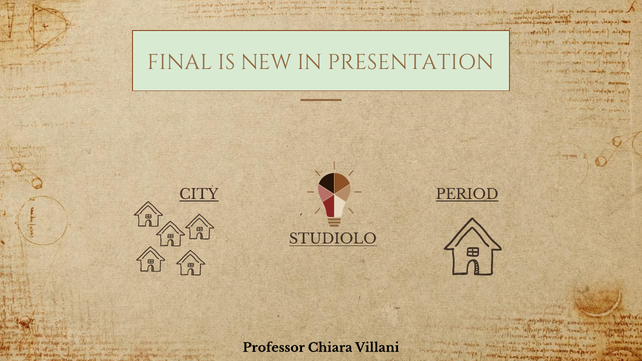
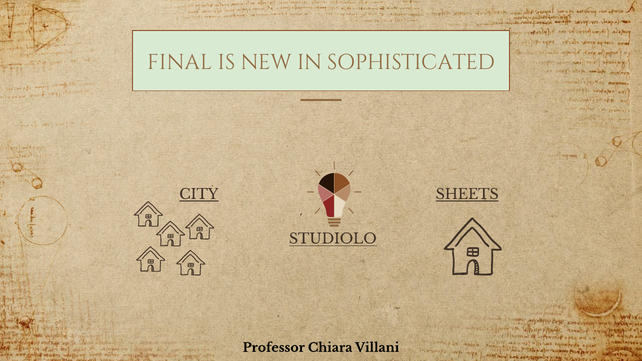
PRESENTATION: PRESENTATION -> SOPHISTICATED (411, 62)
PERIOD: PERIOD -> SHEETS (467, 195)
